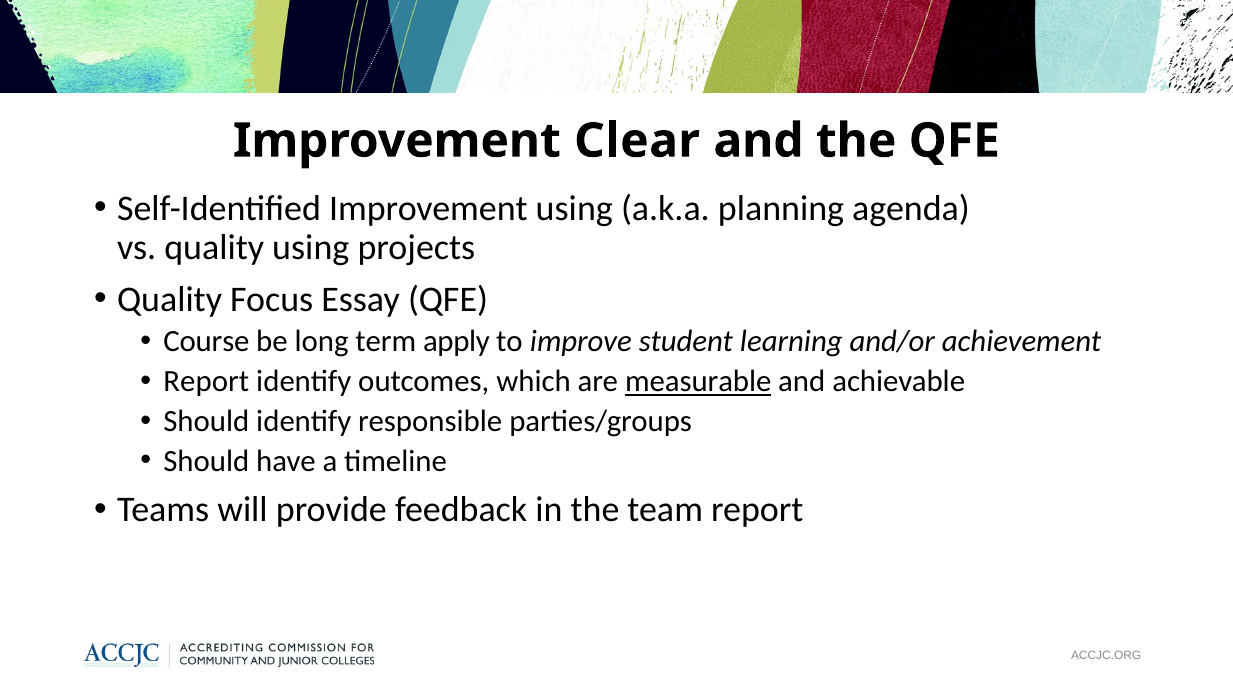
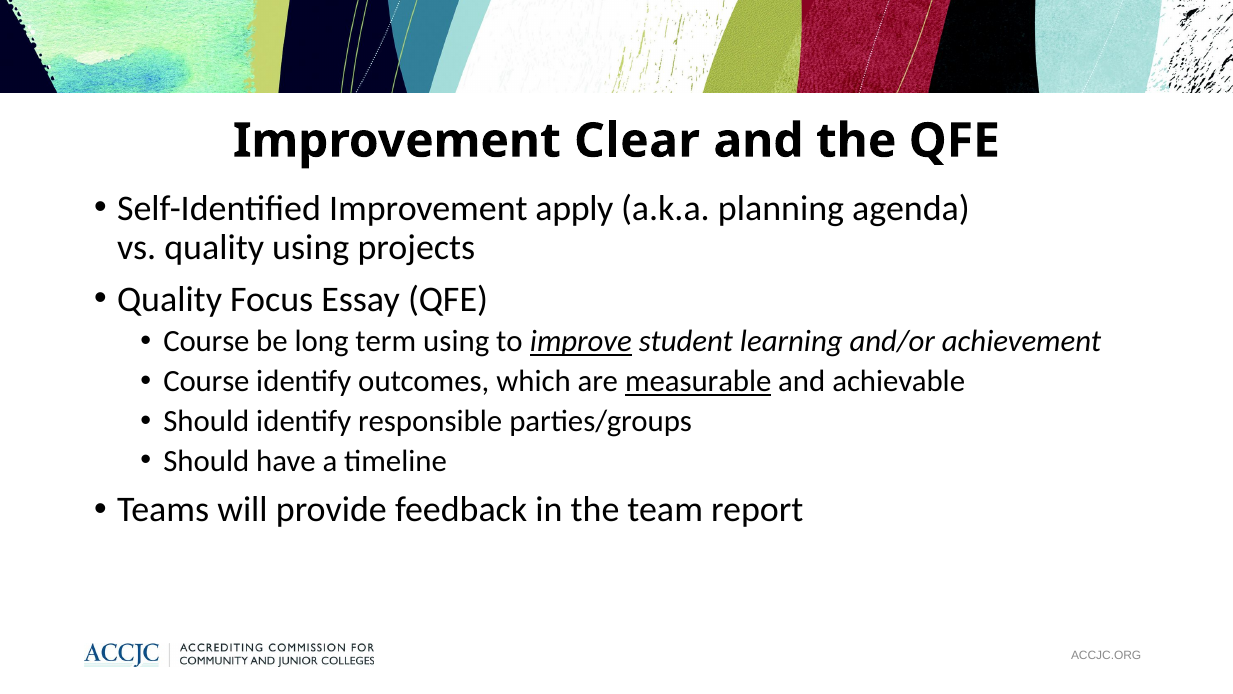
Improvement using: using -> apply (574, 208)
term apply: apply -> using (456, 341)
improve underline: none -> present (581, 341)
Report: Report -> Course (206, 381)
